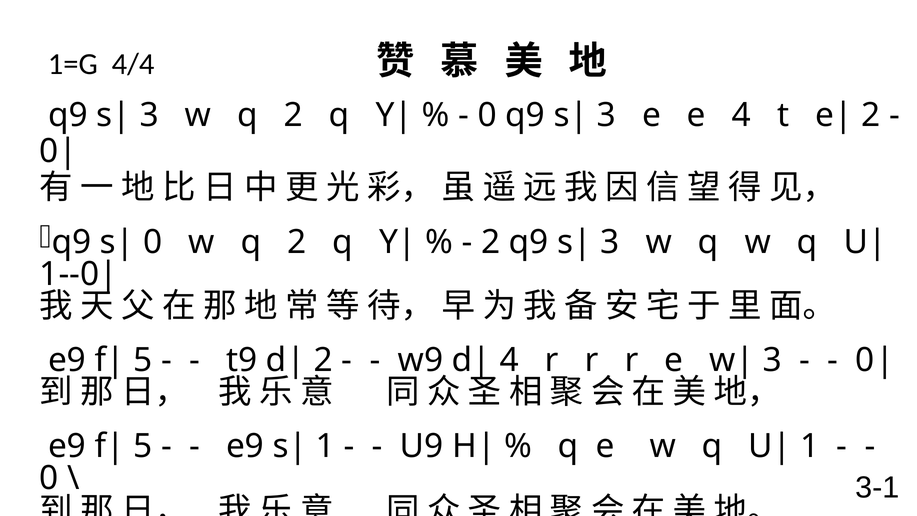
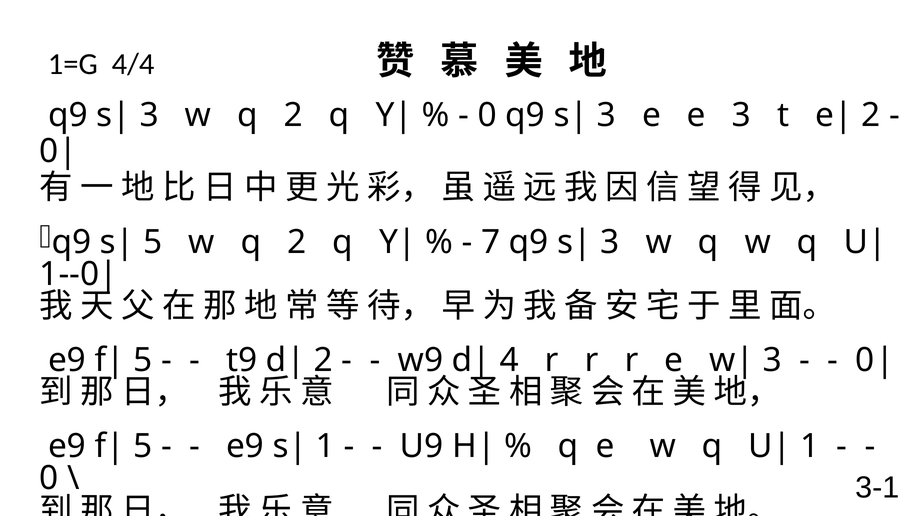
e 4: 4 -> 3 (741, 115)
0: 0 -> 5 (153, 242)
2: 2 -> 7 (491, 242)
